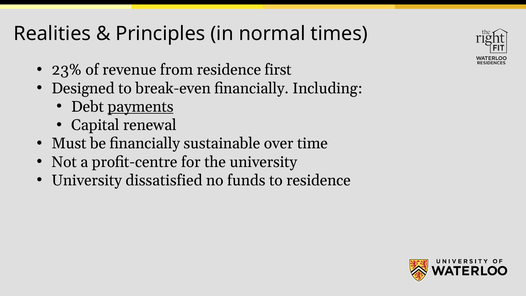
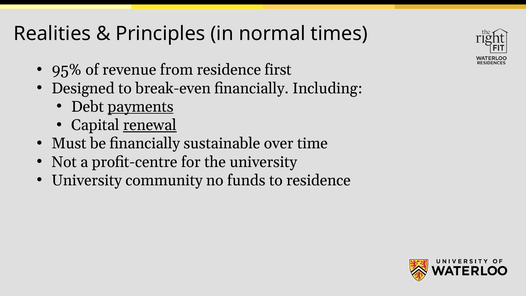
23%: 23% -> 95% (67, 70)
renewal underline: none -> present (150, 125)
dissatisfied: dissatisfied -> community (164, 180)
